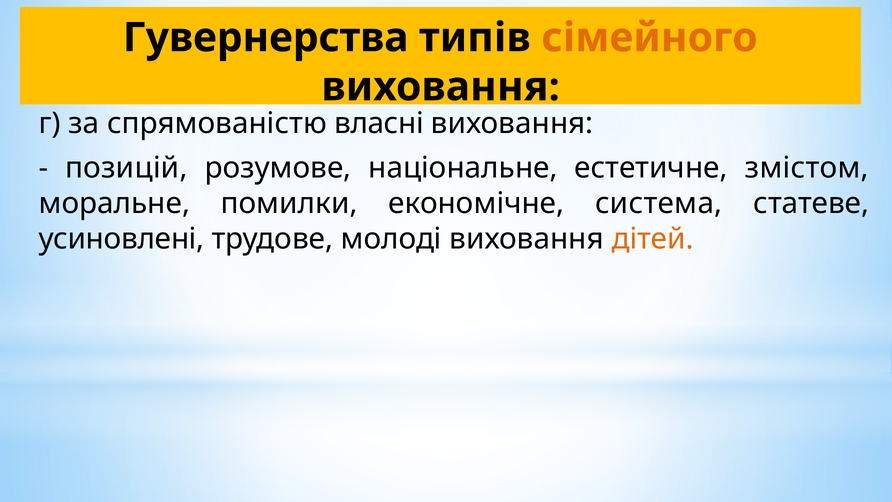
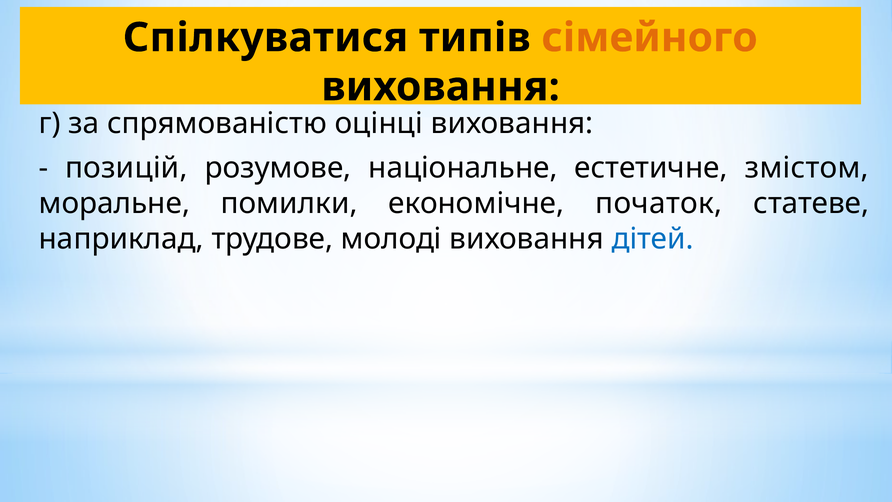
Гувернерства: Гувернерства -> Спілкуватися (266, 38)
власні: власні -> оцінці (379, 123)
система: система -> початок (659, 203)
усиновлені: усиновлені -> наприклад (121, 239)
дітей colour: orange -> blue (653, 239)
